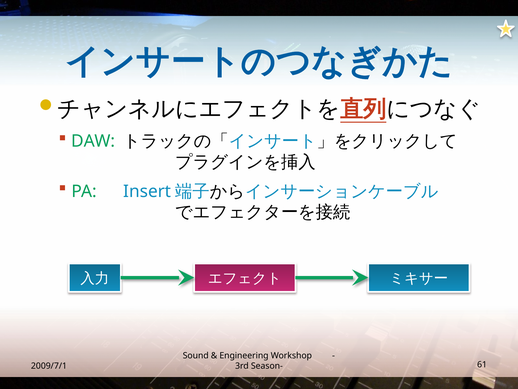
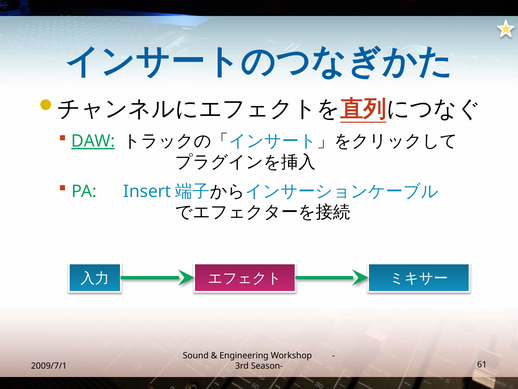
DAW underline: none -> present (93, 141)
